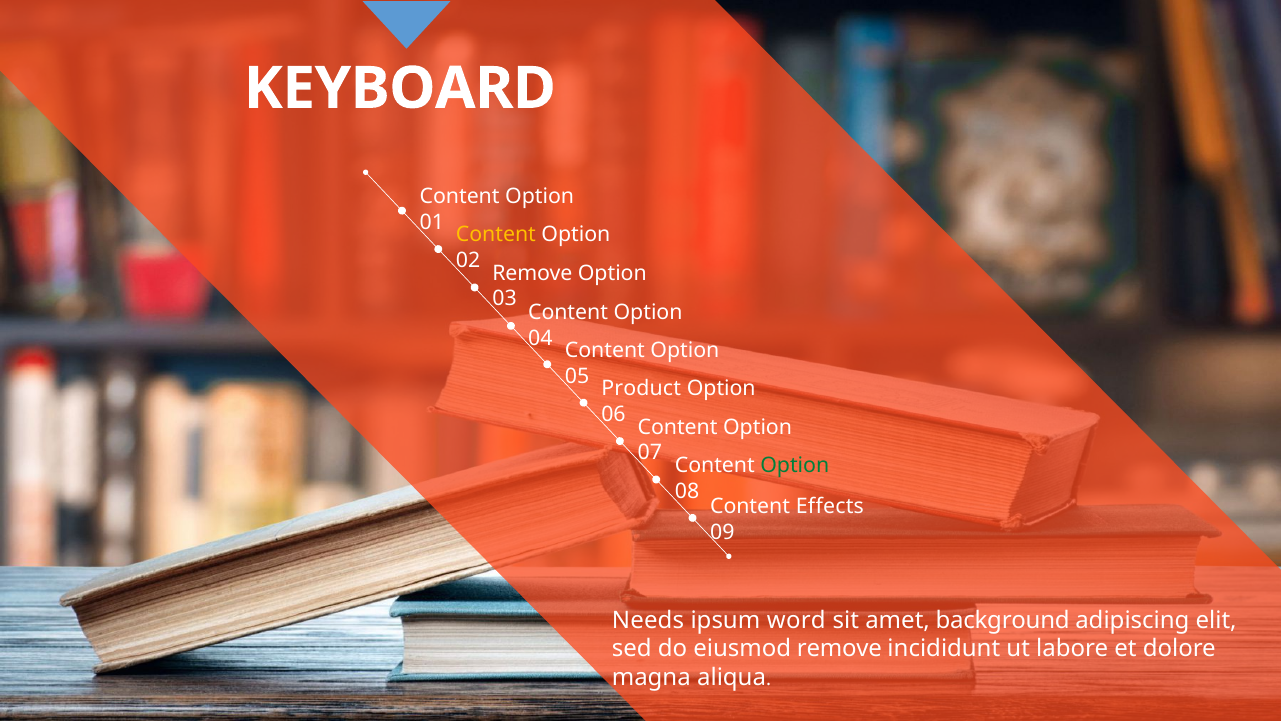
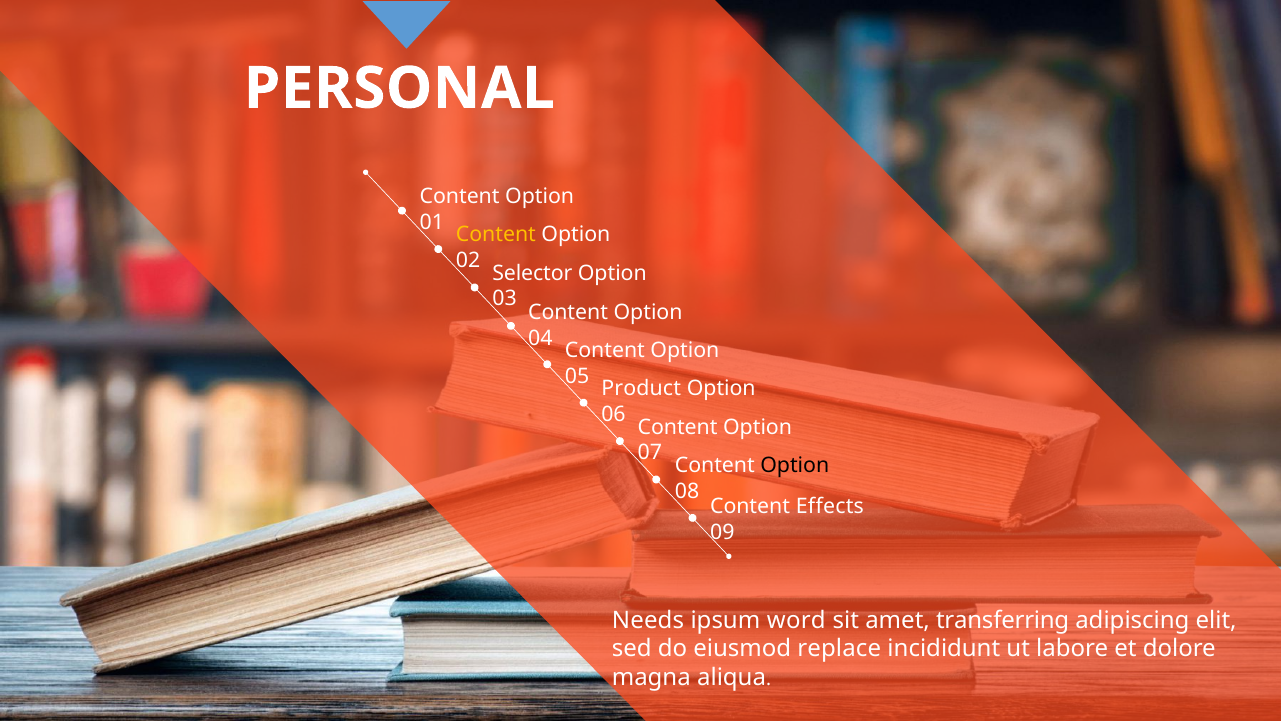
KEYBOARD: KEYBOARD -> PERSONAL (399, 88)
Remove: Remove -> Selector (532, 273)
Option colour: green -> black (795, 465)
background: background -> transferring (1003, 620)
eiusmod remove: remove -> replace (839, 649)
